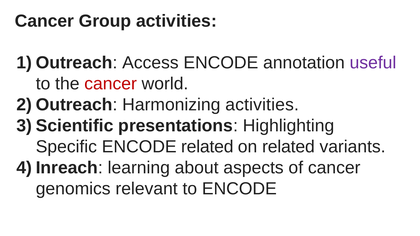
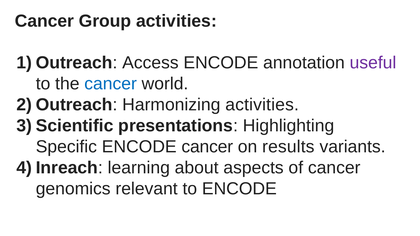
cancer colour: red -> blue (111, 84)
ENCODE related: related -> cancer (207, 147)
on related: related -> results (288, 147)
